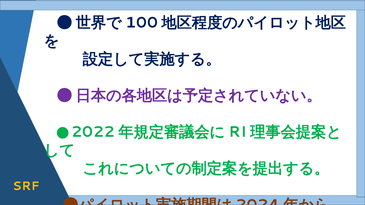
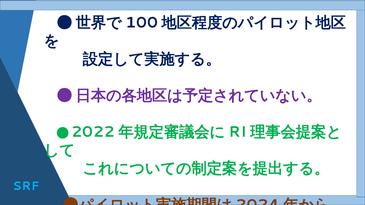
SRF colour: yellow -> light blue (26, 186)
